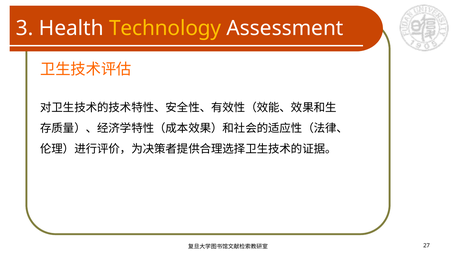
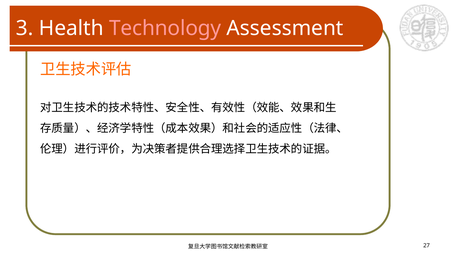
Technology colour: yellow -> pink (165, 28)
